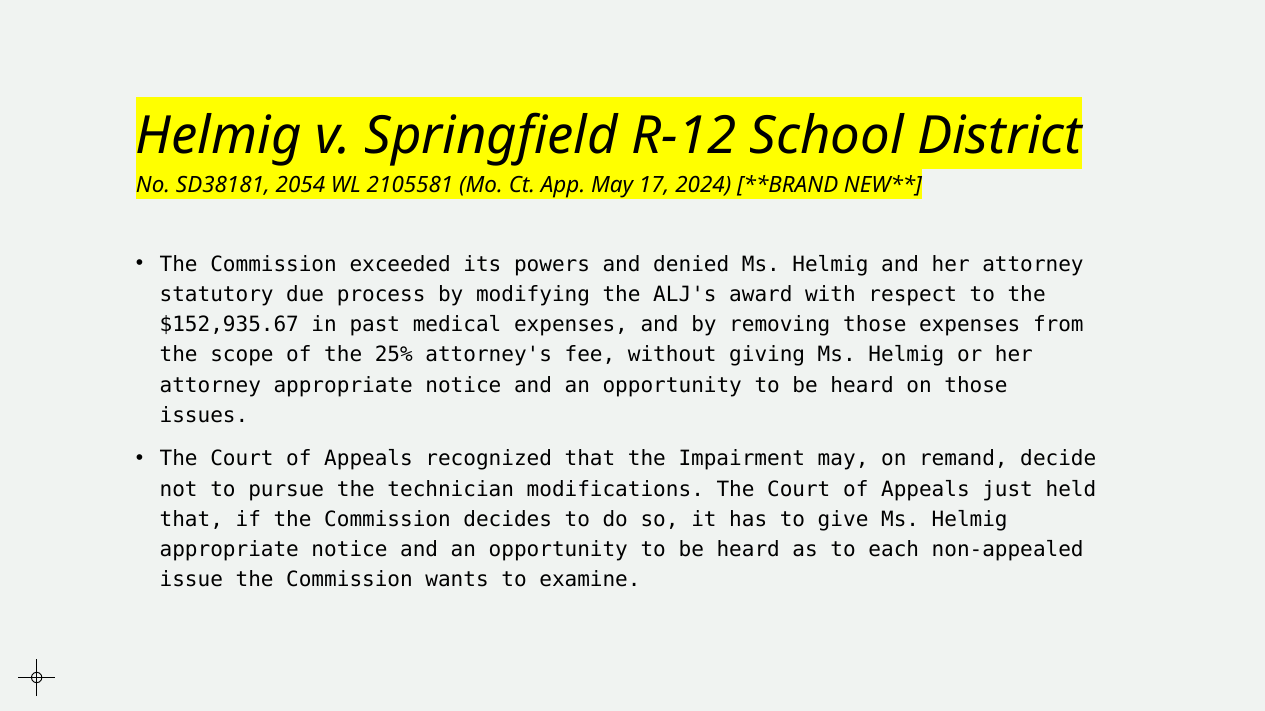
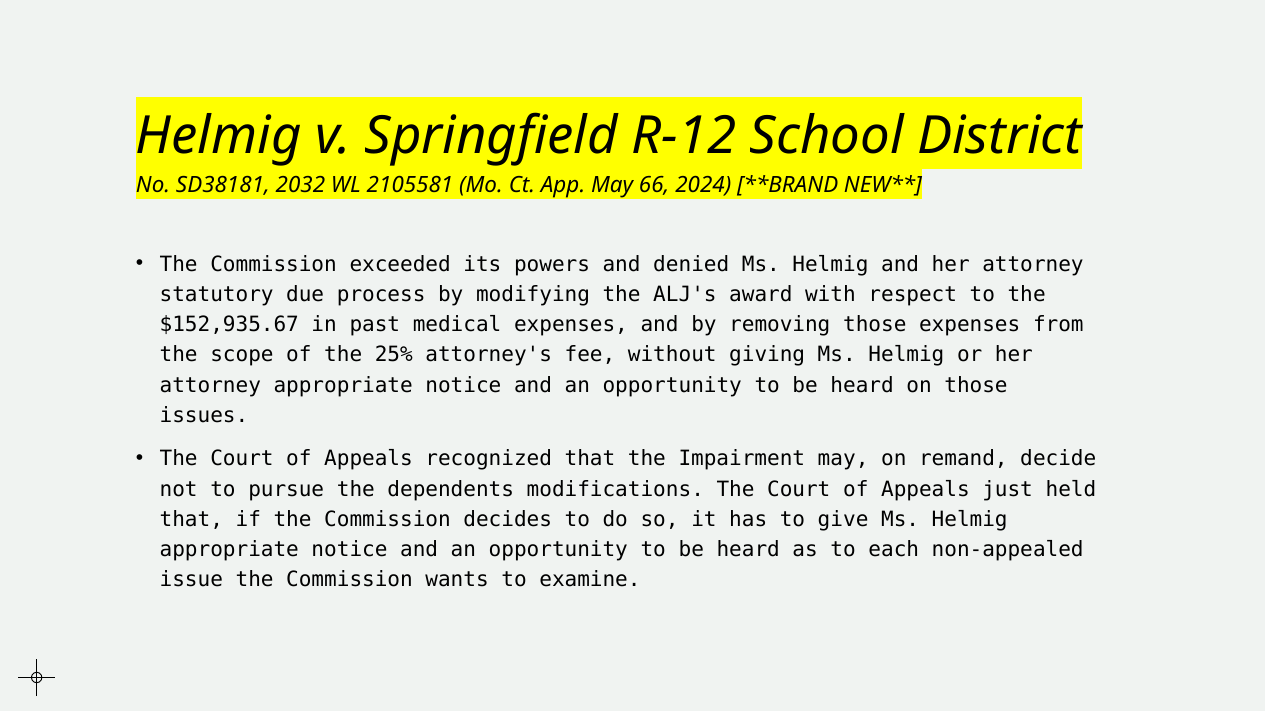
2054: 2054 -> 2032 (300, 185)
17: 17 -> 66 (654, 185)
technician: technician -> dependents (451, 490)
